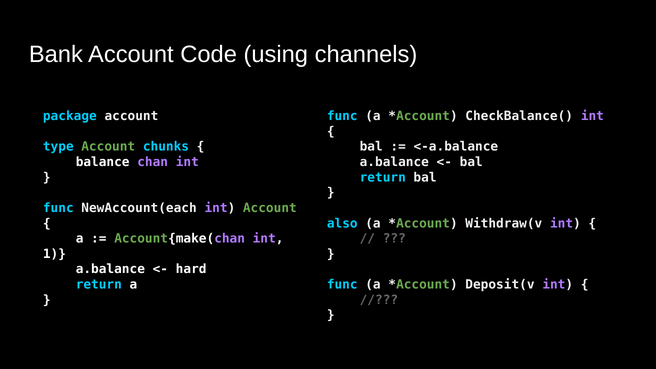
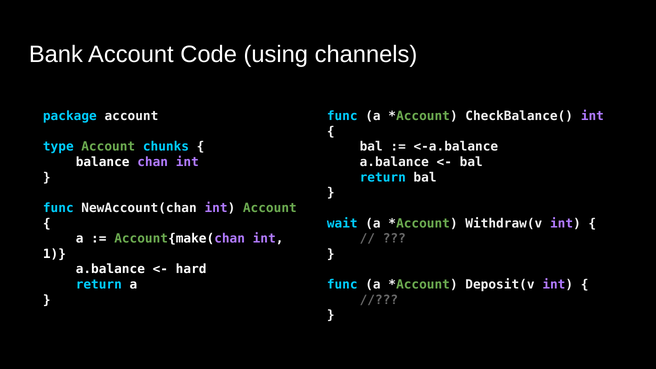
NewAccount(each: NewAccount(each -> NewAccount(chan (139, 208)
also: also -> wait (342, 223)
